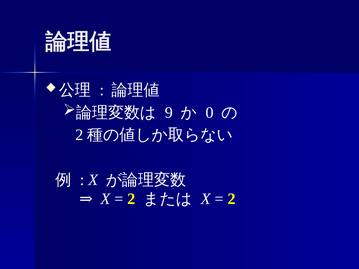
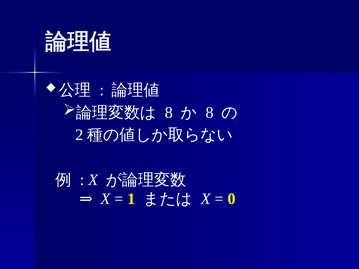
9: 9 -> 8 (169, 113)
0: 0 -> 8 (210, 113)
2: 2 -> 1 (131, 199)
2: 2 -> 0 (232, 199)
